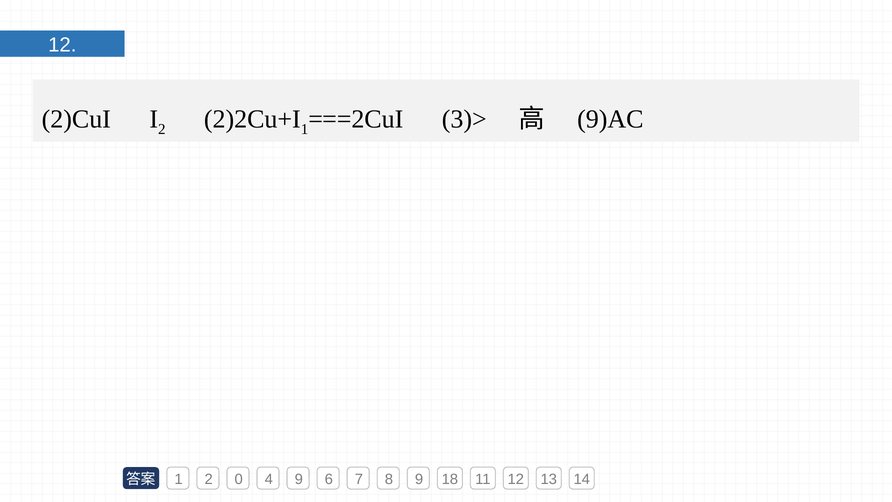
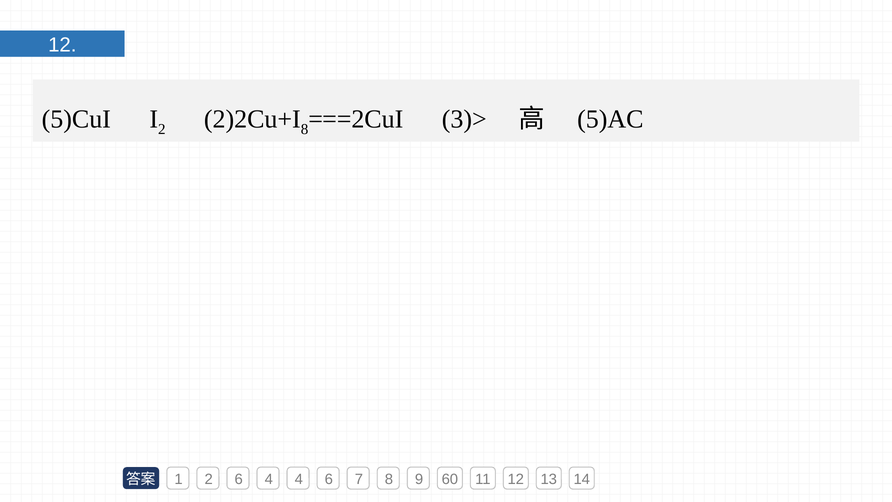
2)CuI: 2)CuI -> 5)CuI (76, 119)
1: 1 -> 8 (305, 129)
9)AC: 9)AC -> 5)AC (610, 119)
2 0: 0 -> 6 (239, 479)
4 9: 9 -> 4 (299, 479)
18: 18 -> 60 (450, 479)
